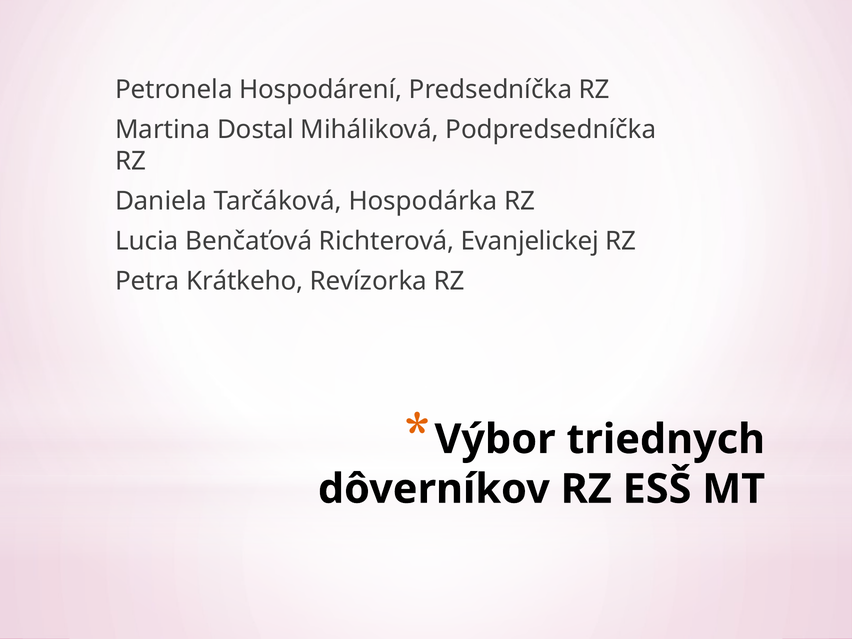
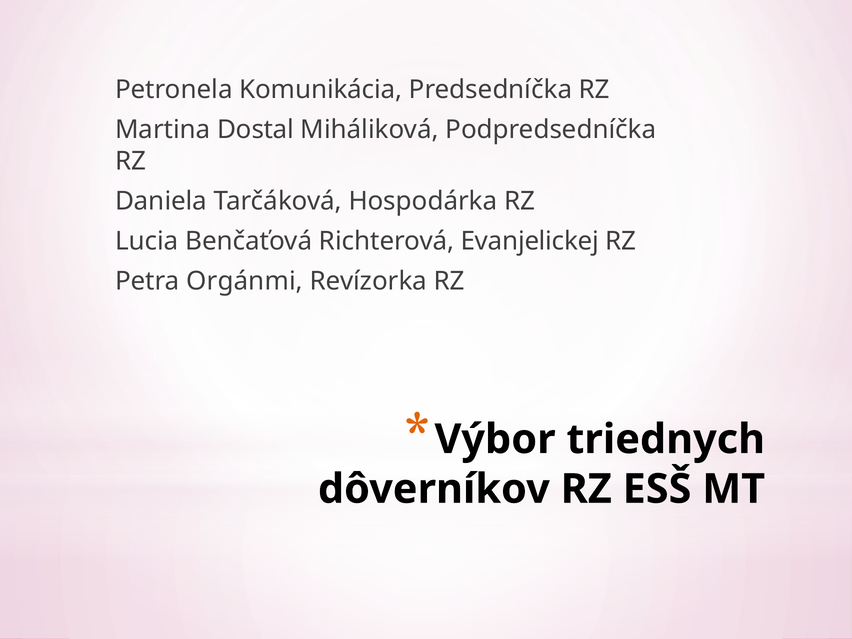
Hospodárení: Hospodárení -> Komunikácia (321, 90)
Krátkeho: Krátkeho -> Orgánmi (245, 281)
